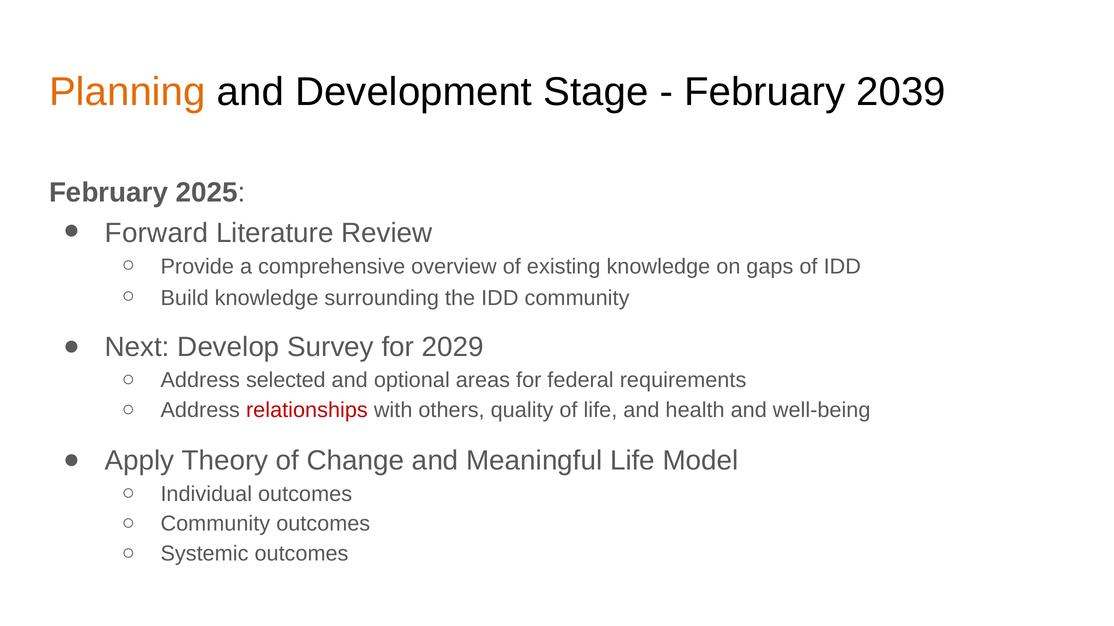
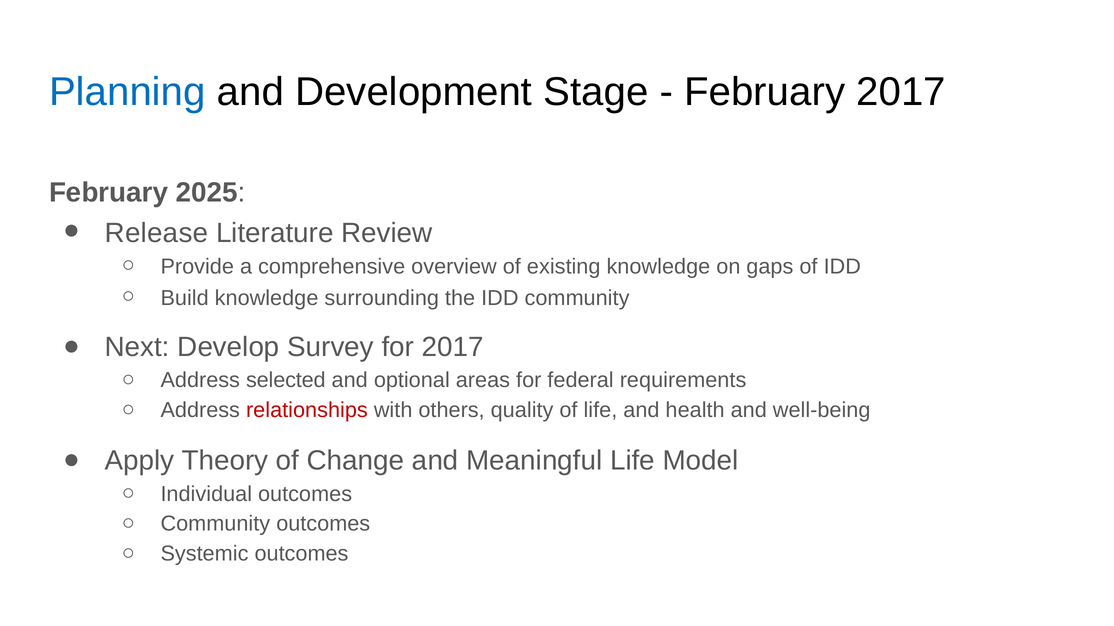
Planning colour: orange -> blue (127, 92)
February 2039: 2039 -> 2017 (901, 92)
Forward: Forward -> Release (157, 233)
for 2029: 2029 -> 2017 (453, 348)
